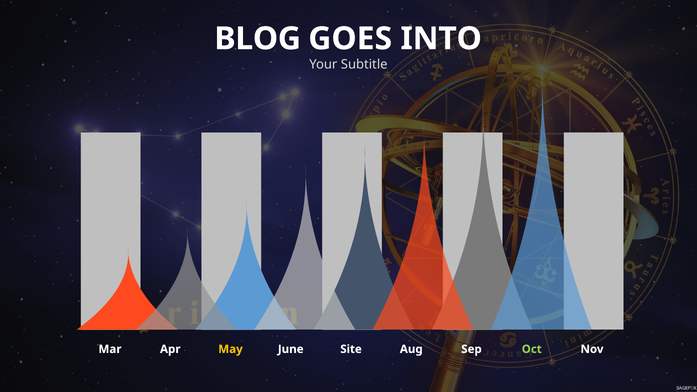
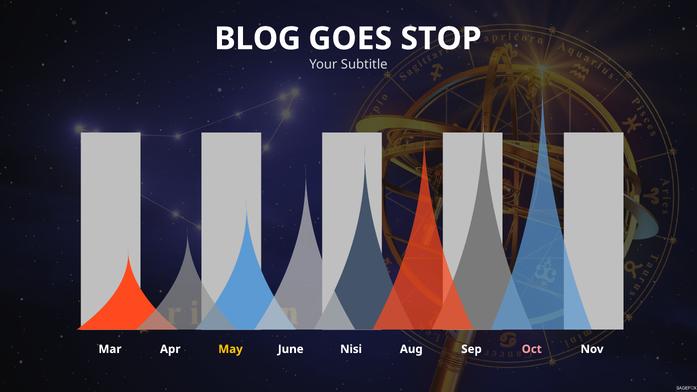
INTO: INTO -> STOP (441, 39)
Site: Site -> Nisi (351, 349)
Oct colour: light green -> pink (532, 349)
